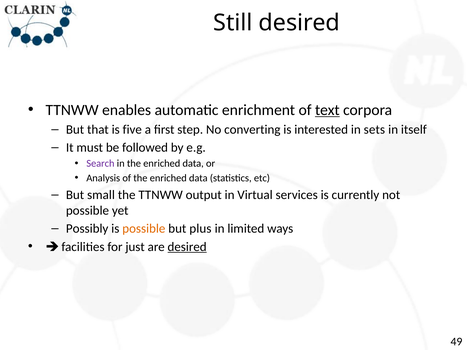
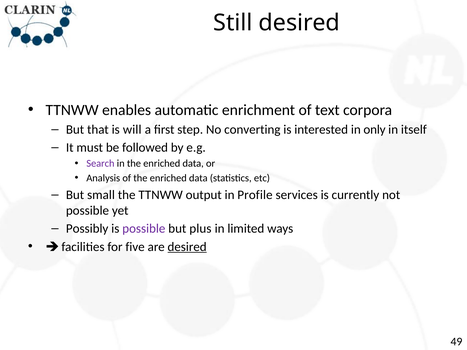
text underline: present -> none (327, 110)
five: five -> will (132, 130)
sets: sets -> only (375, 130)
Virtual: Virtual -> Profile (255, 195)
possible colour: orange -> purple (144, 229)
just: just -> five (135, 247)
